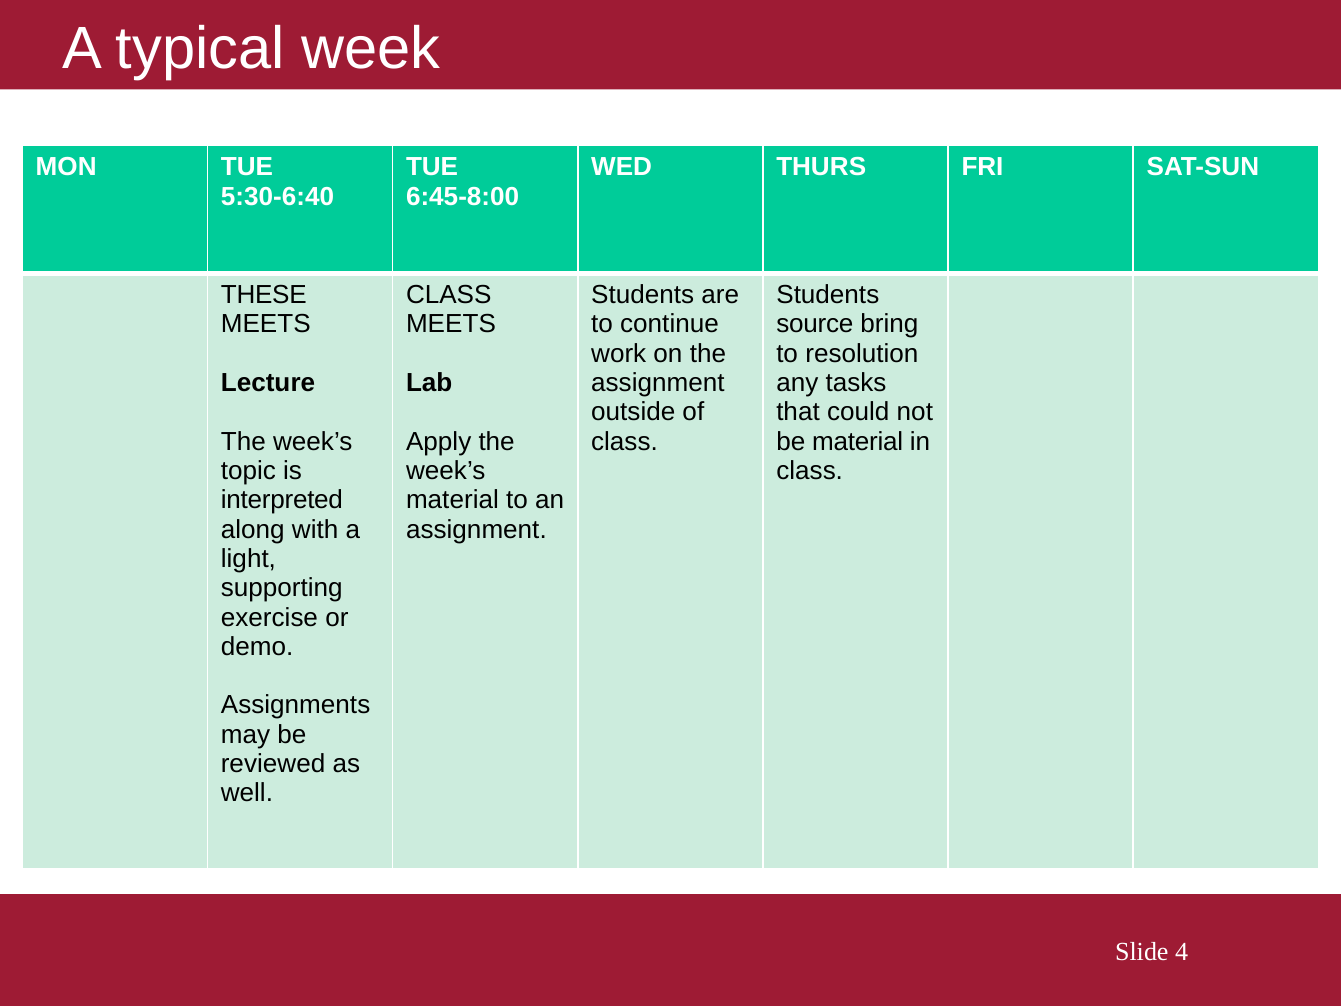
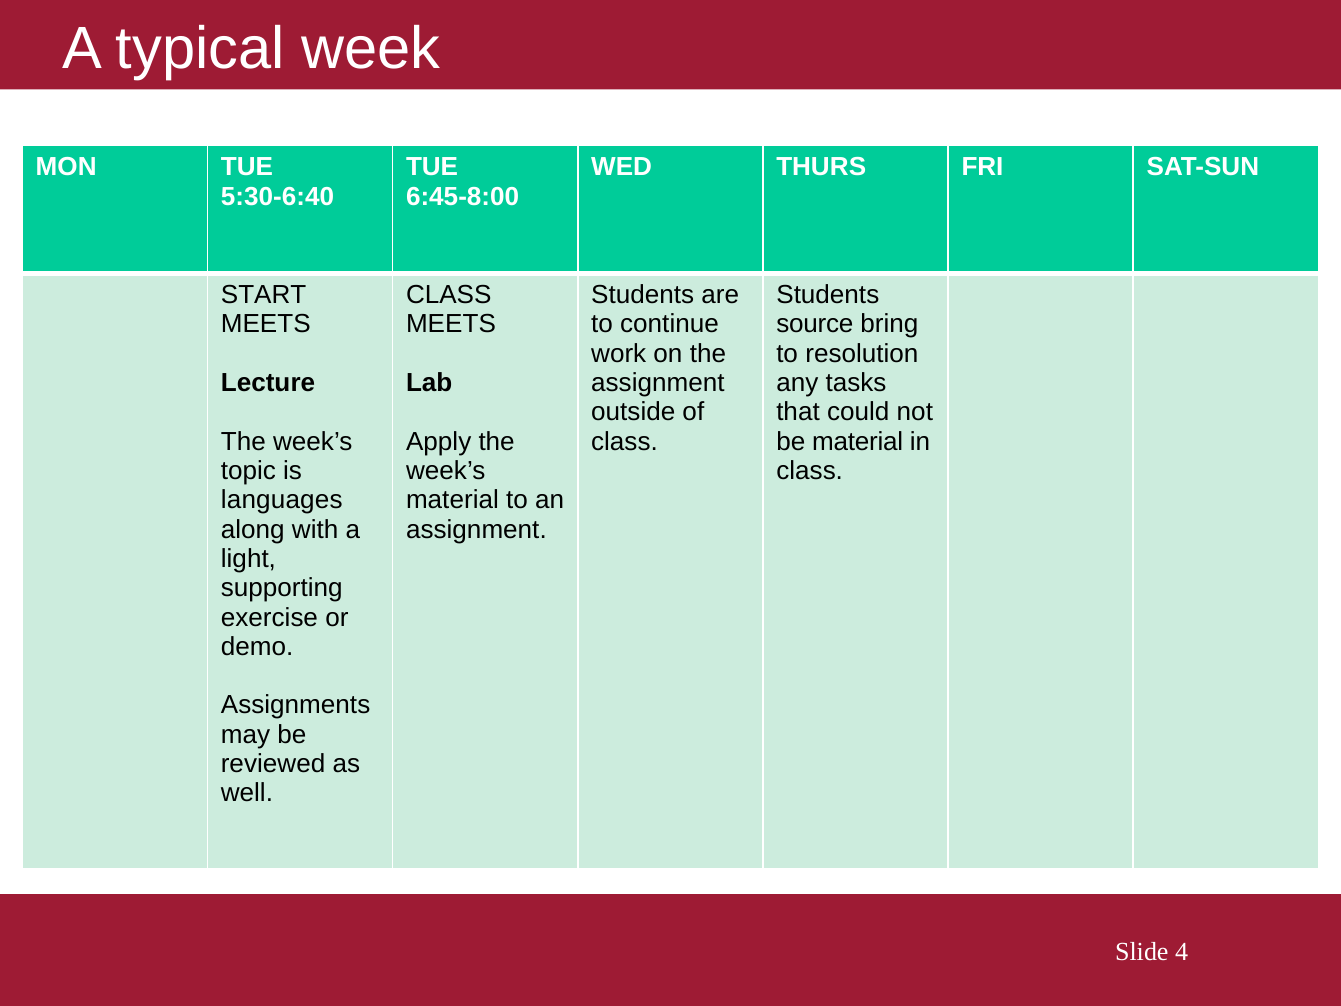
THESE: THESE -> START (264, 295)
interpreted: interpreted -> languages (282, 500)
